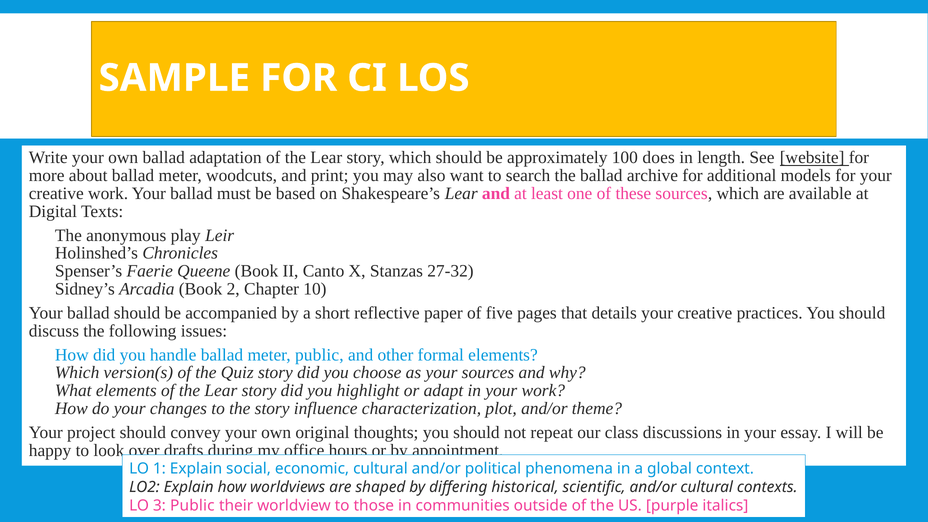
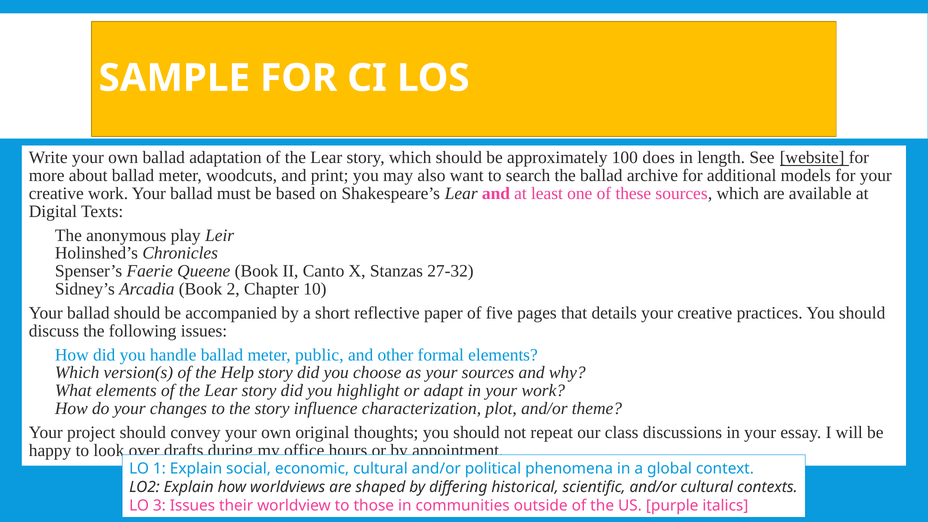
Quiz: Quiz -> Help (237, 373)
3 Public: Public -> Issues (192, 506)
